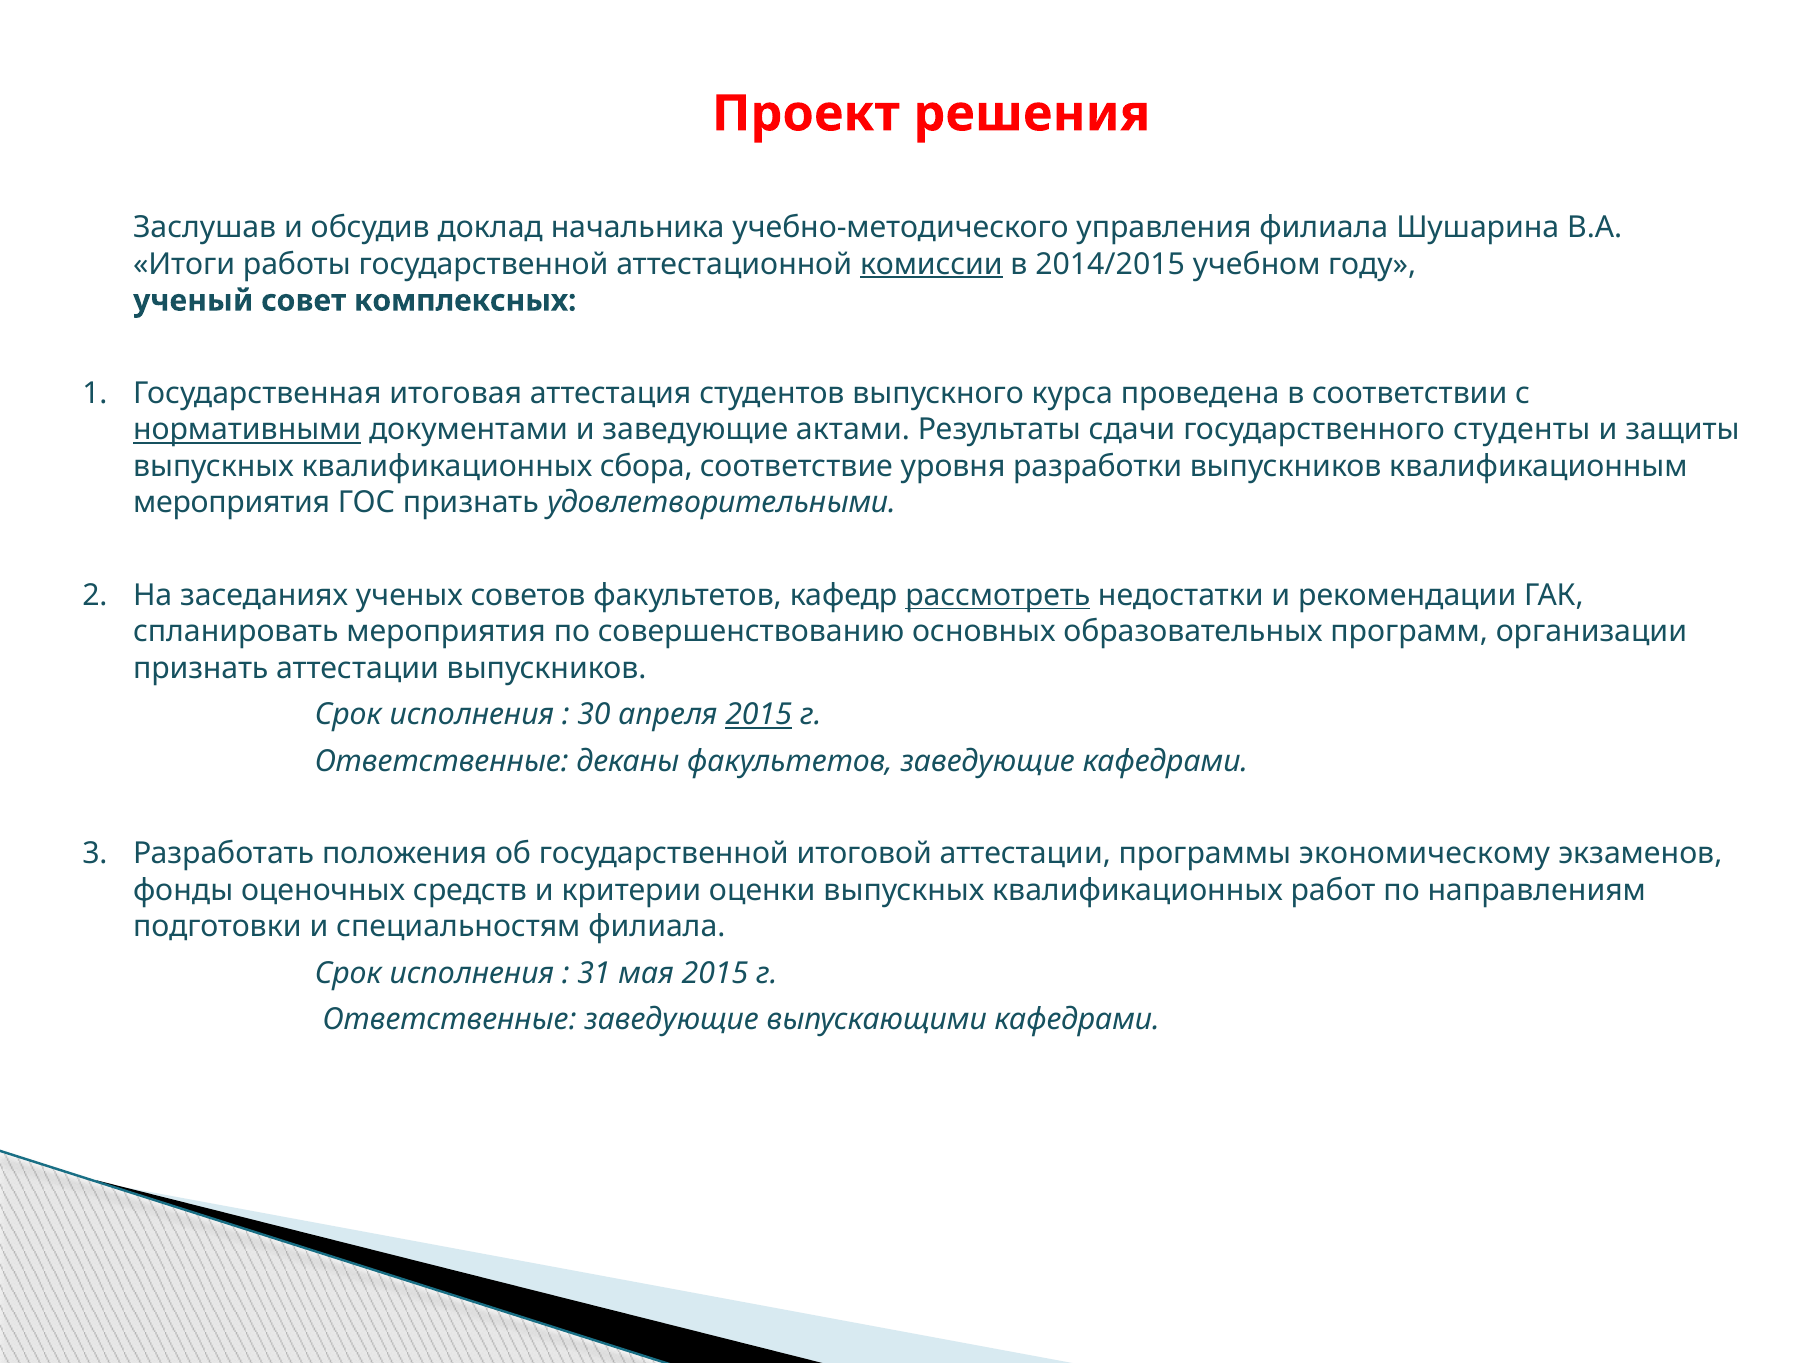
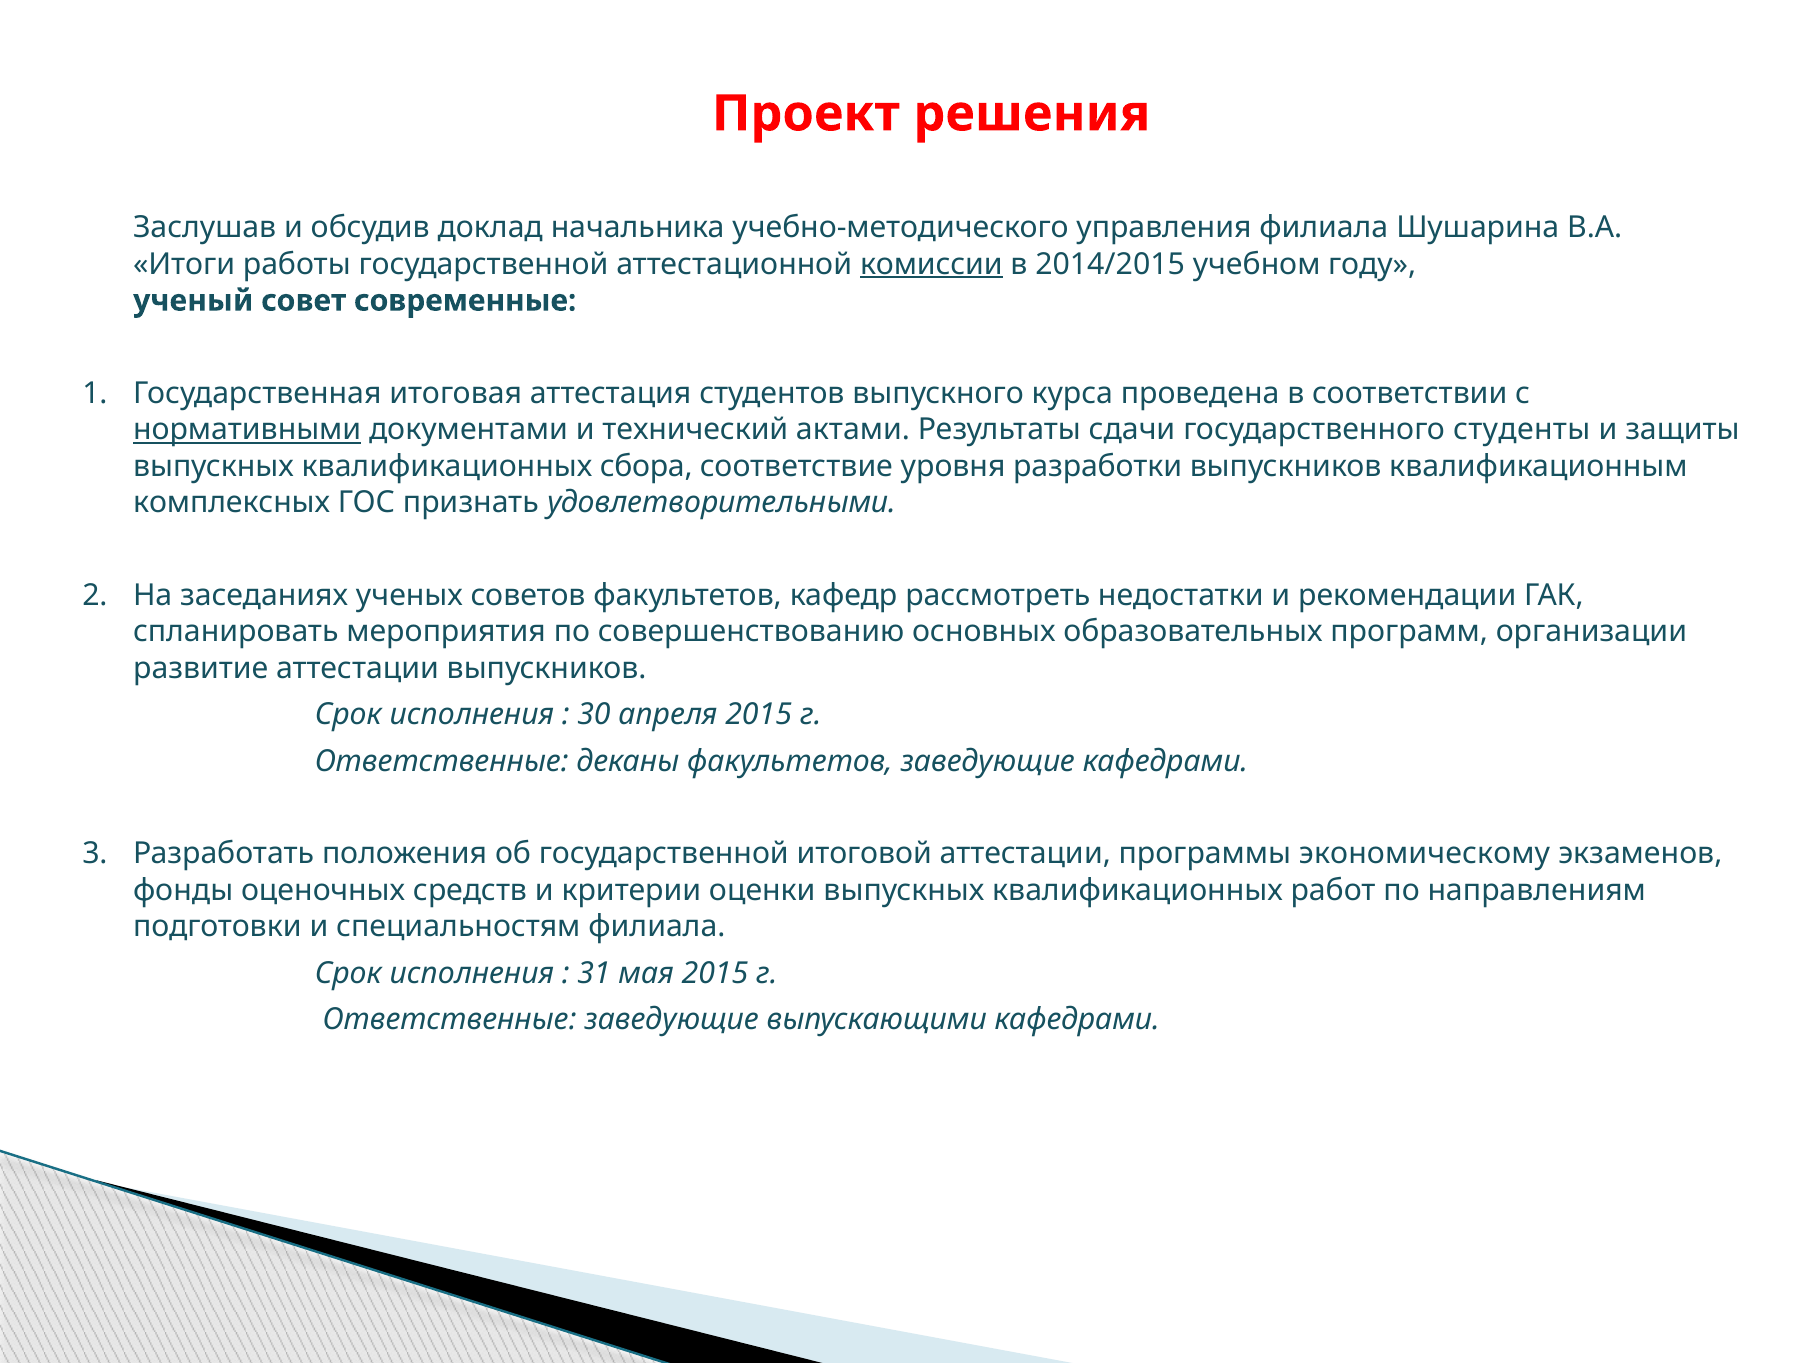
комплексных: комплексных -> современные (465, 301)
и заведующие: заведующие -> технический (695, 430)
мероприятия: мероприятия -> комплексных (232, 502)
рассмотреть underline: present -> none (998, 595)
признать: признать -> развитие (201, 668)
2015 underline: present -> none (759, 714)
